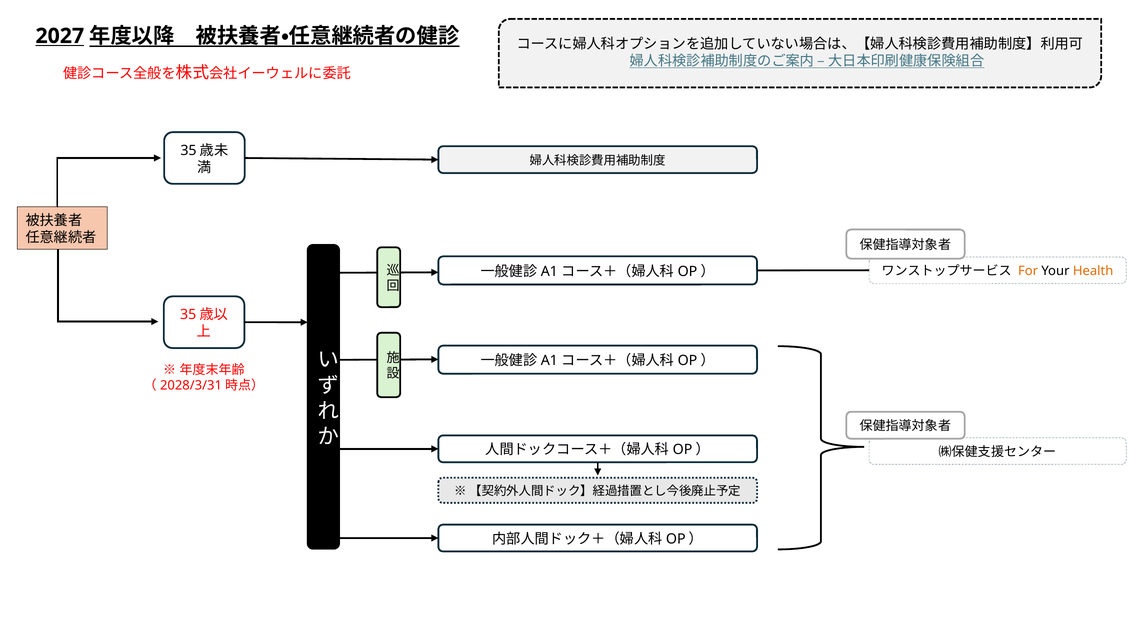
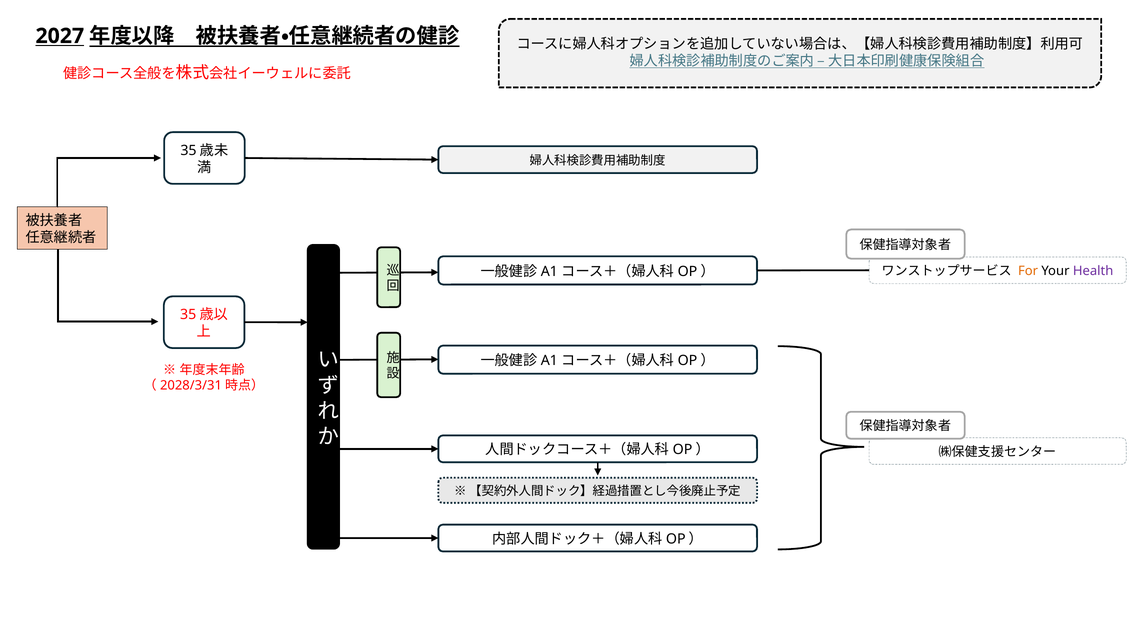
Health colour: orange -> purple (1093, 271)
